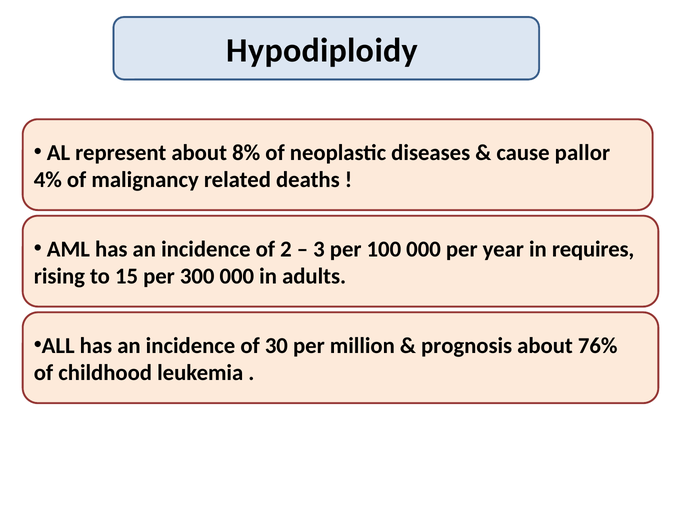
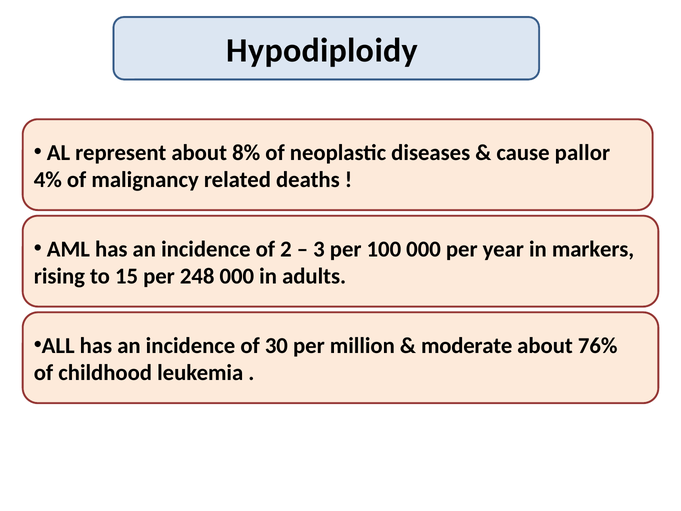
requires: requires -> markers (593, 249)
300: 300 -> 248 (197, 276)
prognosis: prognosis -> moderate (467, 345)
